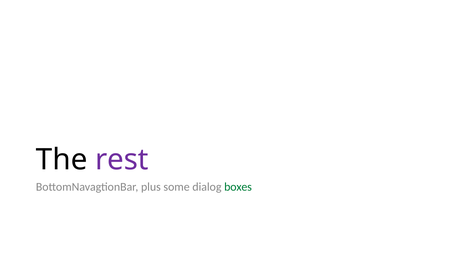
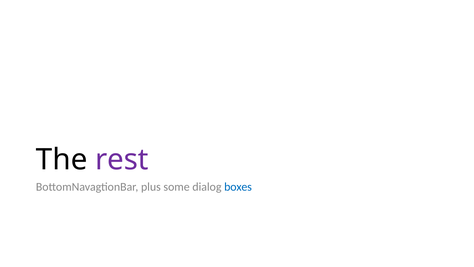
boxes colour: green -> blue (238, 187)
